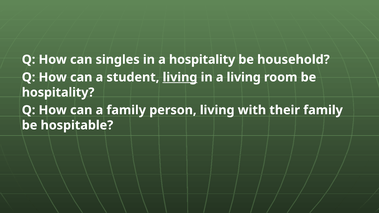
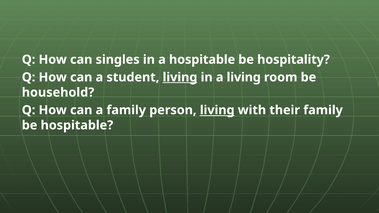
a hospitality: hospitality -> hospitable (202, 60)
household: household -> hospitality (294, 60)
hospitality: hospitality -> household (58, 92)
living underline: none -> present (217, 110)
